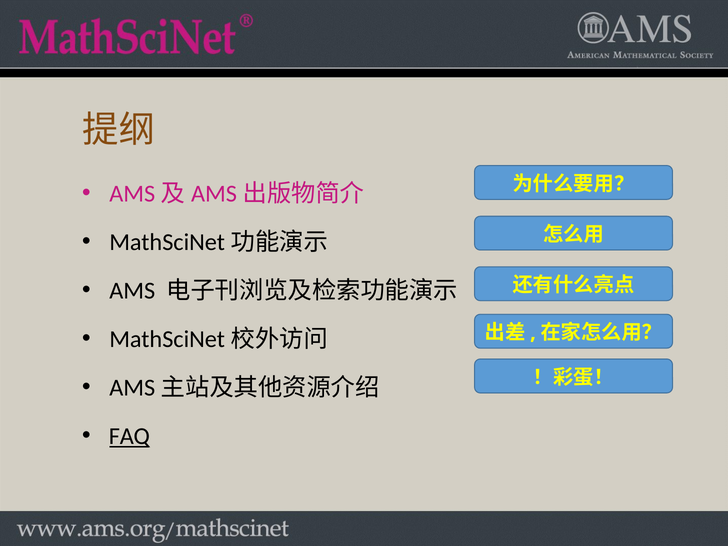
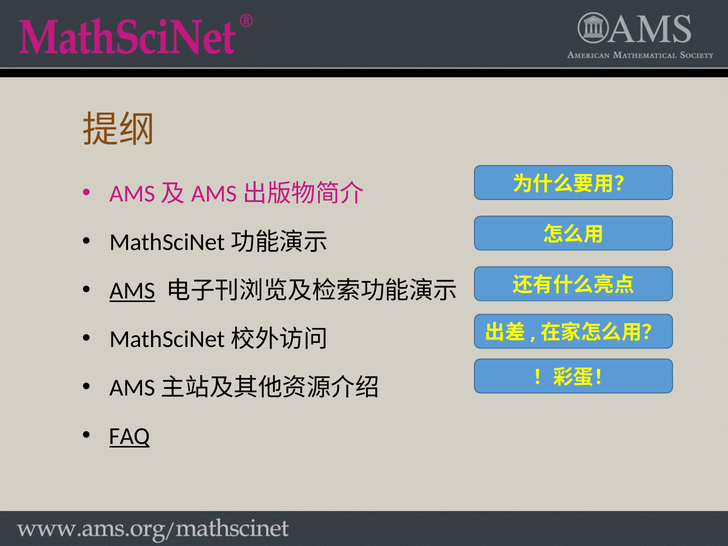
AMS underline: none -> present (132, 291)
